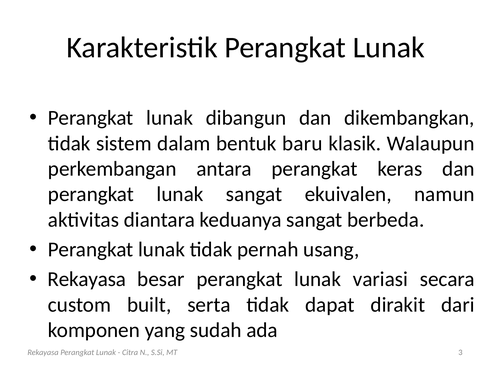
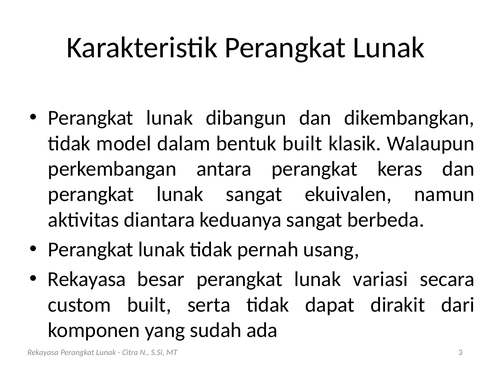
sistem: sistem -> model (124, 143)
bentuk baru: baru -> built (302, 143)
